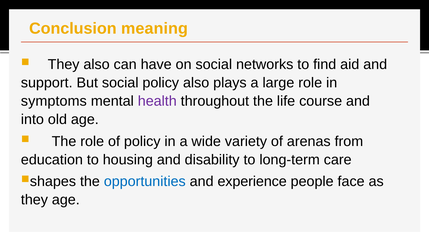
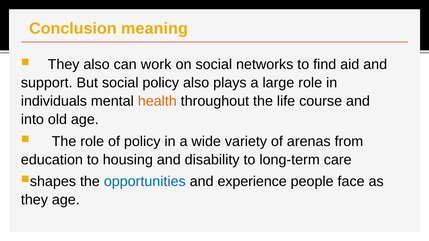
have: have -> work (156, 65)
symptoms: symptoms -> individuals (54, 101)
health colour: purple -> orange (157, 101)
